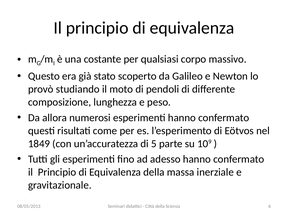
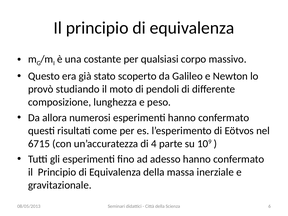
1849: 1849 -> 6715 (39, 144)
5: 5 -> 4 (154, 144)
